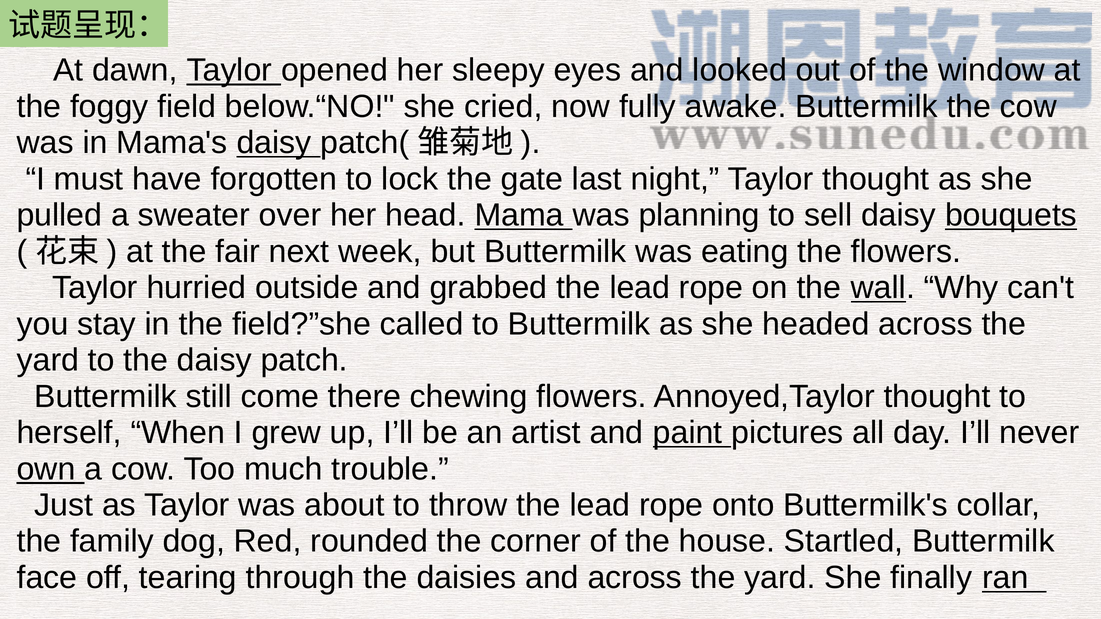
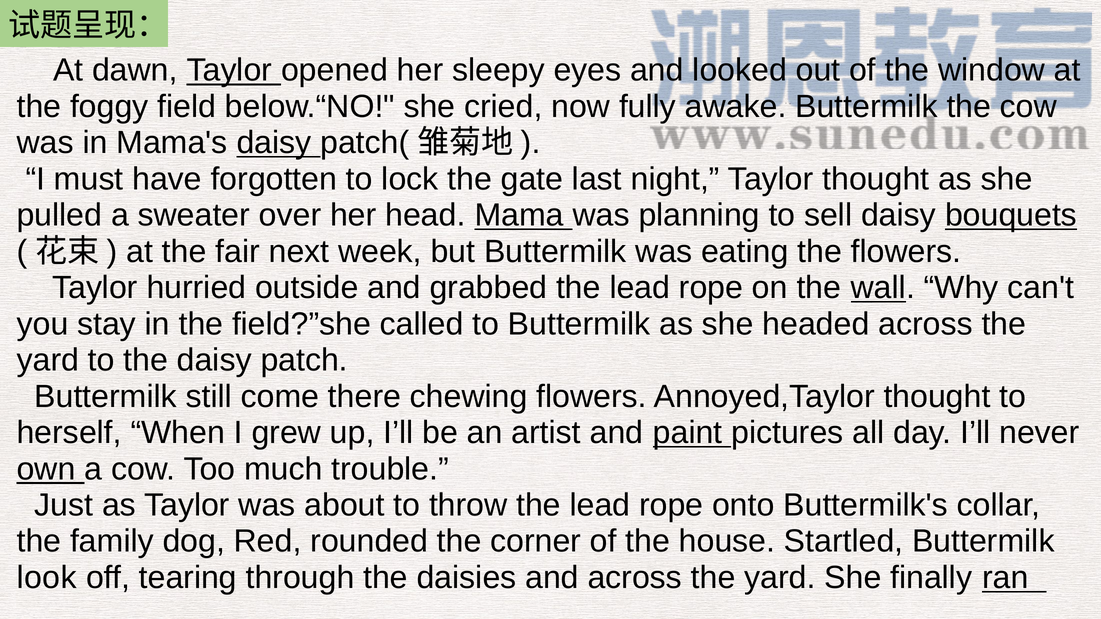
face: face -> look (47, 578)
